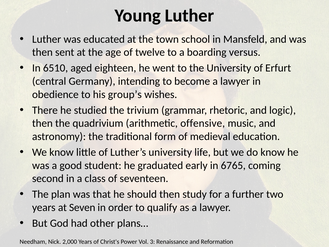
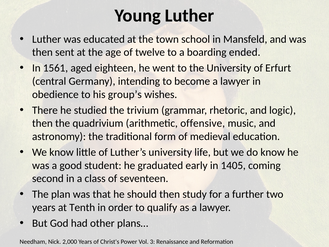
versus: versus -> ended (245, 52)
6510: 6510 -> 1561 (56, 68)
6765: 6765 -> 1405 (233, 165)
Seven: Seven -> Tenth (82, 207)
